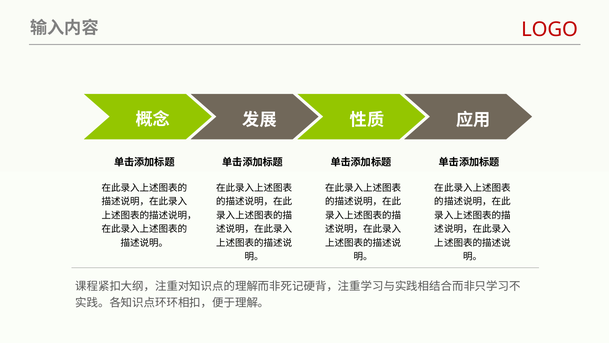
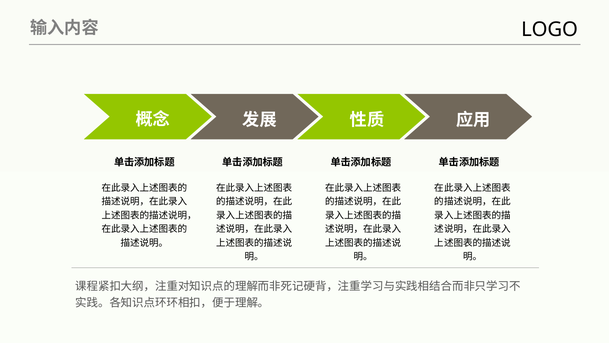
LOGO colour: red -> black (550, 30)
